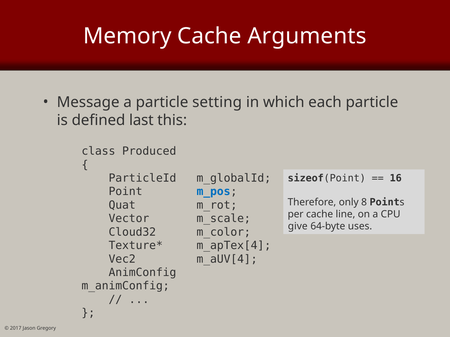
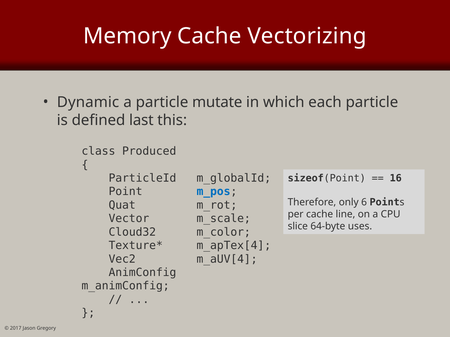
Arguments: Arguments -> Vectorizing (307, 36)
Message: Message -> Dynamic (88, 102)
setting: setting -> mutate (217, 102)
8: 8 -> 6 (364, 203)
give: give -> slice (298, 227)
